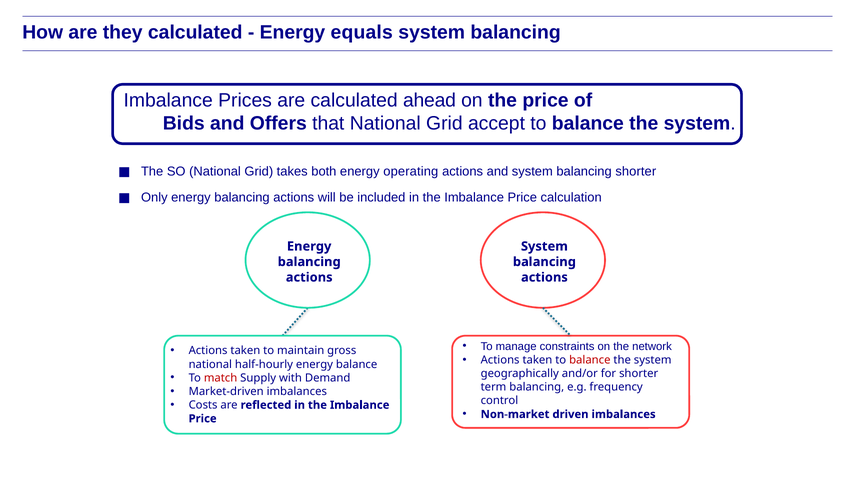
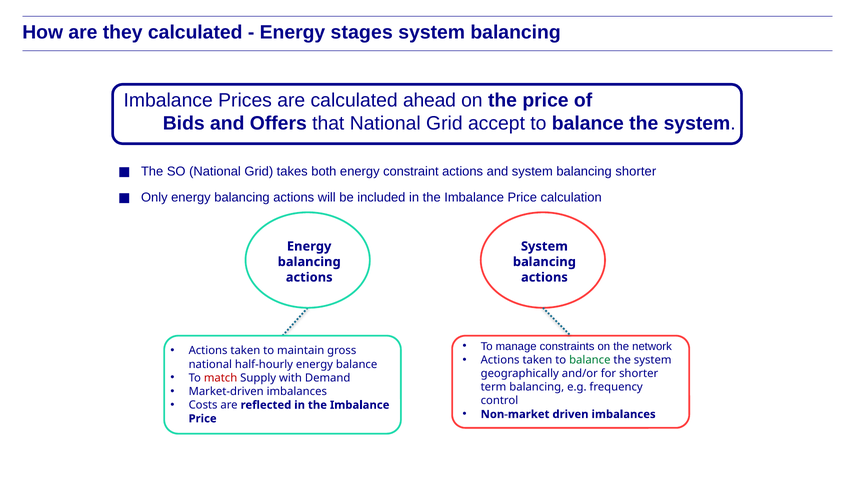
equals: equals -> stages (362, 32)
operating: operating -> constraint (411, 171)
balance colour: red -> green (590, 360)
